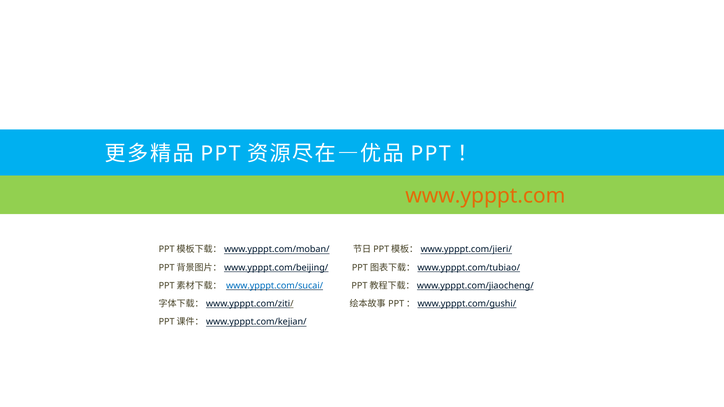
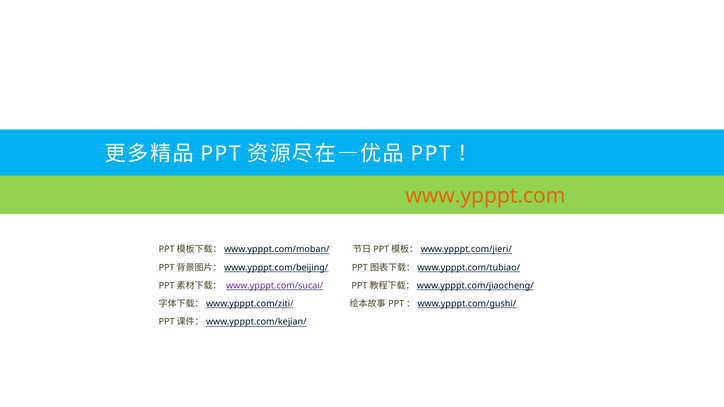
www.ypppt.com/sucai/ colour: blue -> purple (275, 286)
